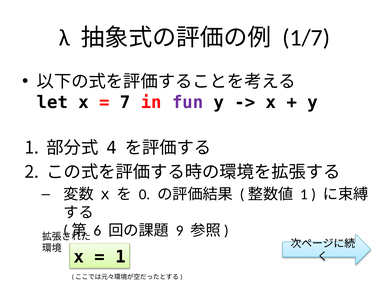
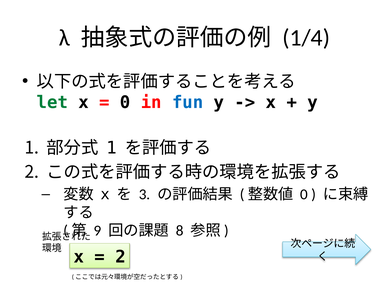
1/7: 1/7 -> 1/4 (306, 38)
let colour: black -> green (52, 102)
7: 7 -> 0 (125, 102)
fun colour: purple -> blue (188, 102)
4: 4 -> 1 (112, 148)
0: 0 -> 3 (145, 194)
1: 1 -> 0 (304, 194)
6: 6 -> 9 (98, 231)
9: 9 -> 8 (180, 231)
1: 1 -> 2 (120, 257)
